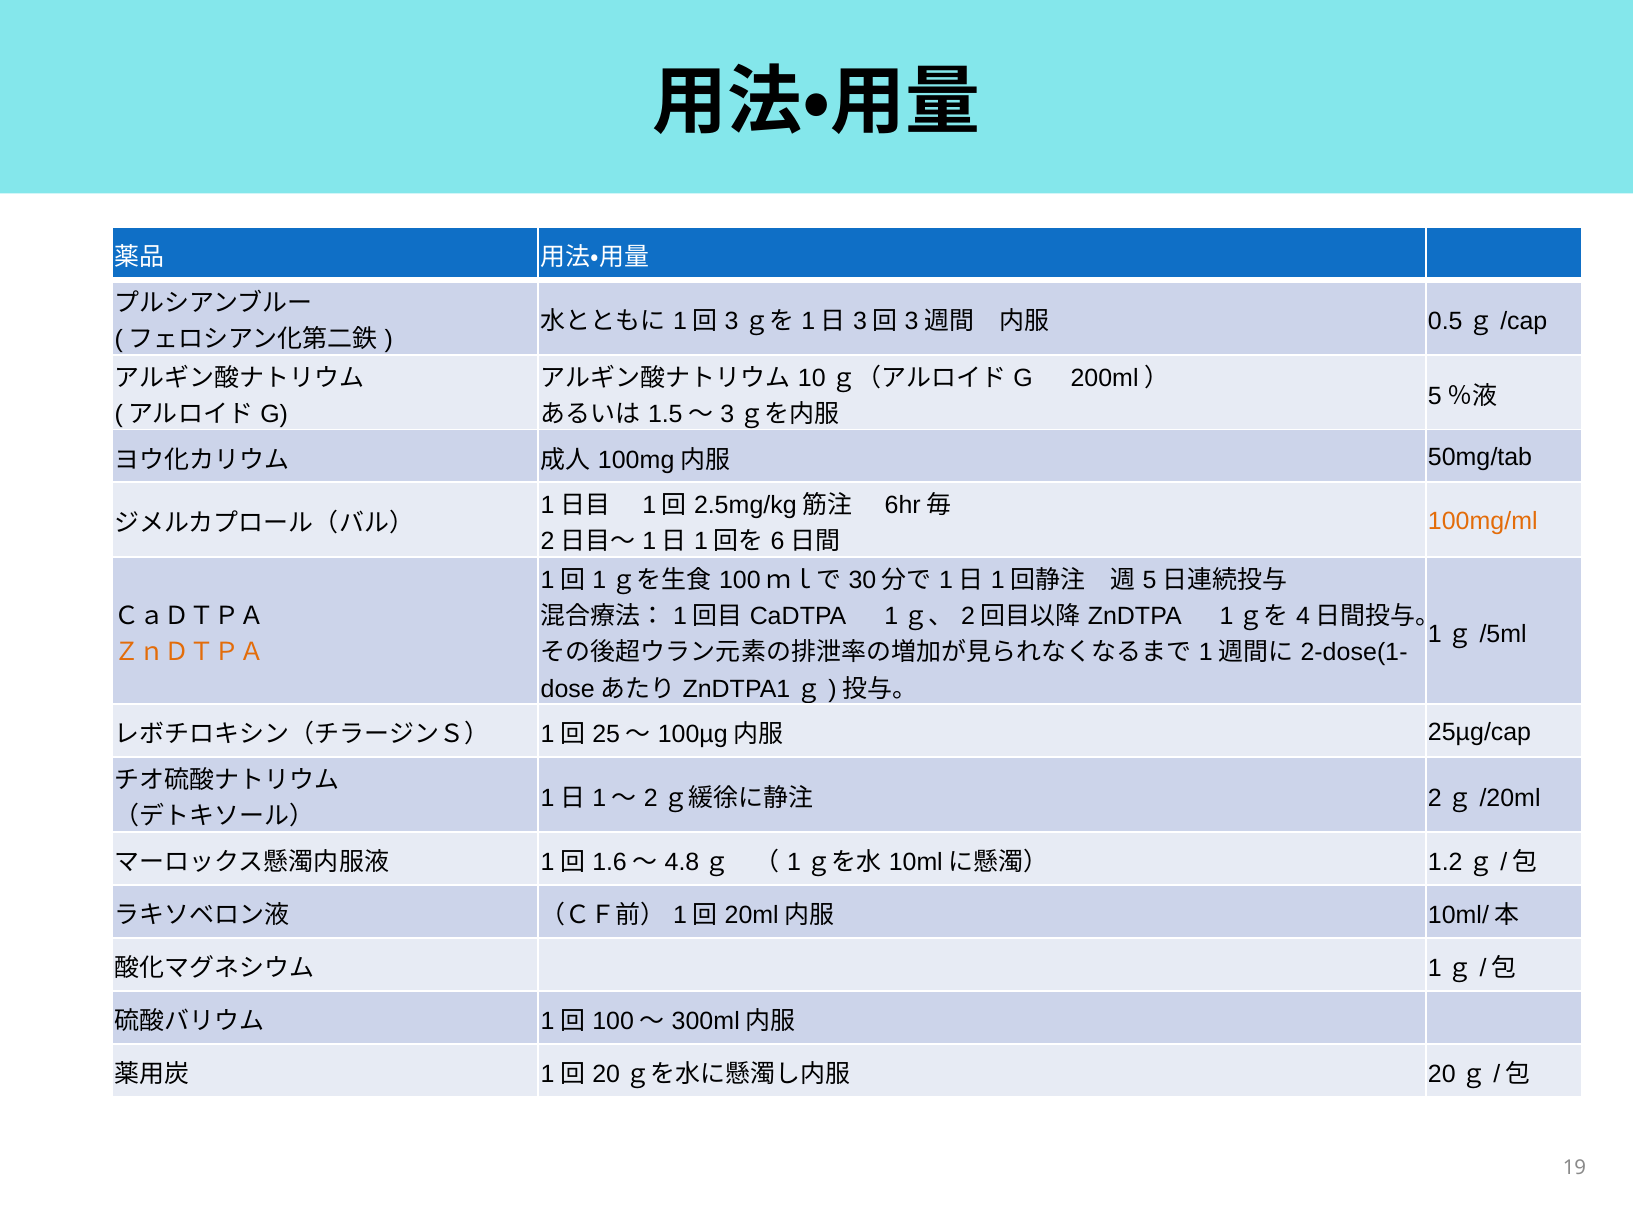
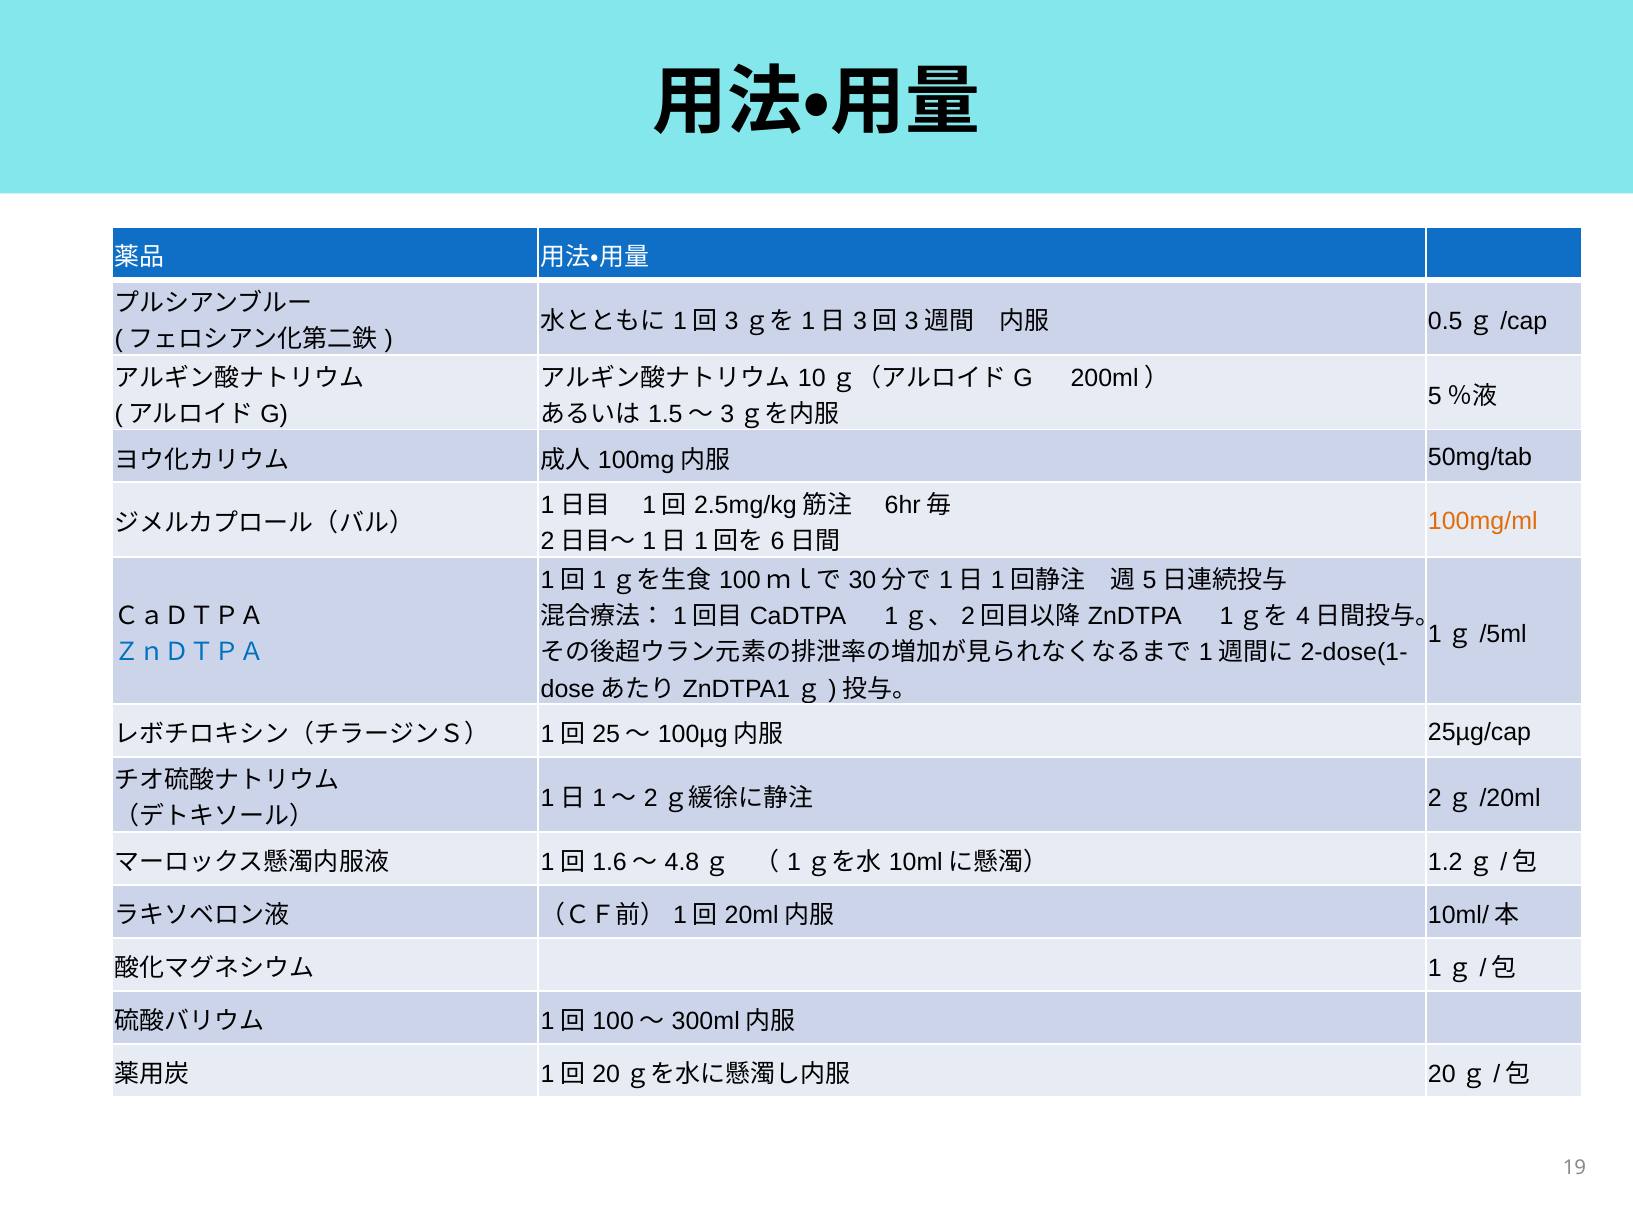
ＺｎＤＴＰＡ colour: orange -> blue (189, 653)
